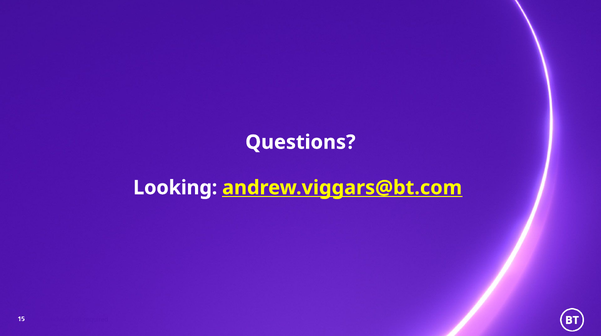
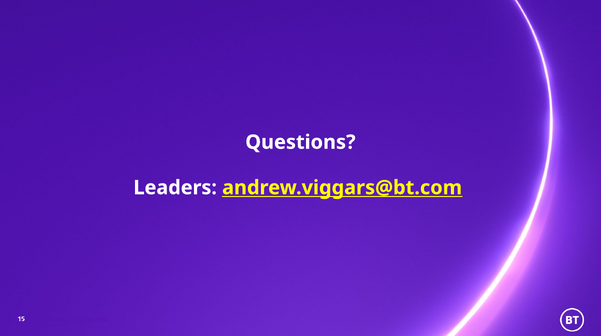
Looking: Looking -> Leaders (175, 188)
